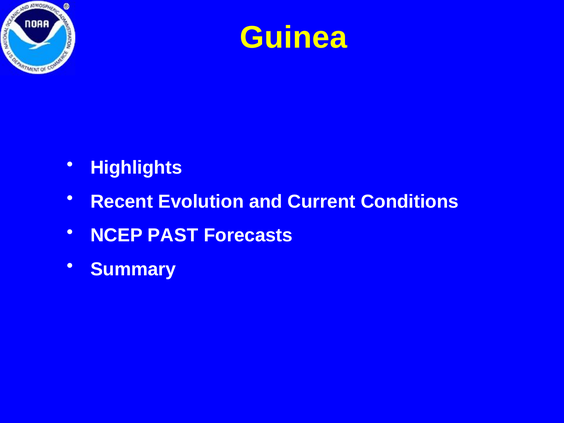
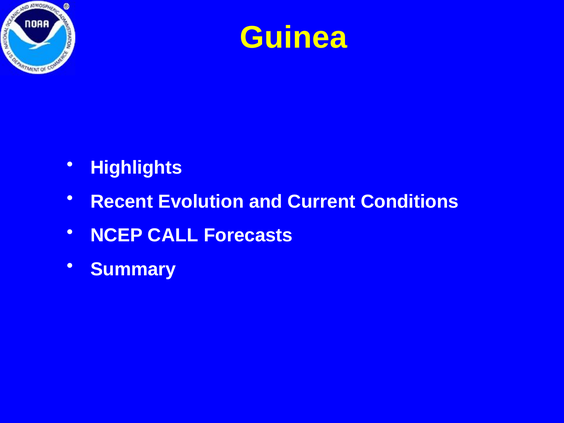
PAST: PAST -> CALL (173, 235)
